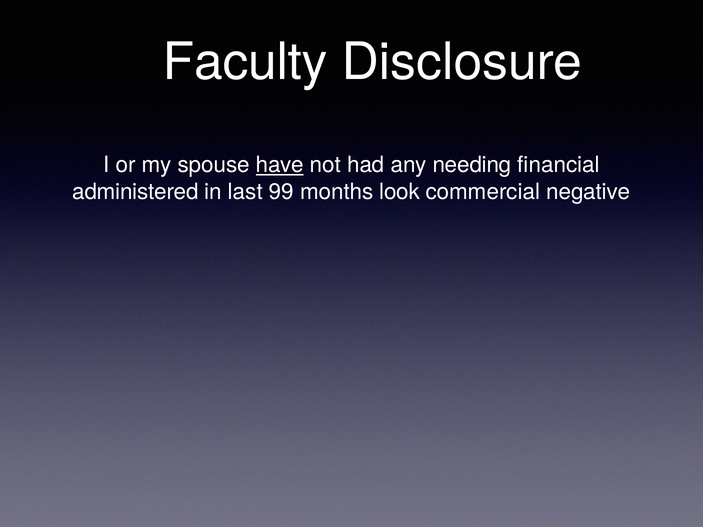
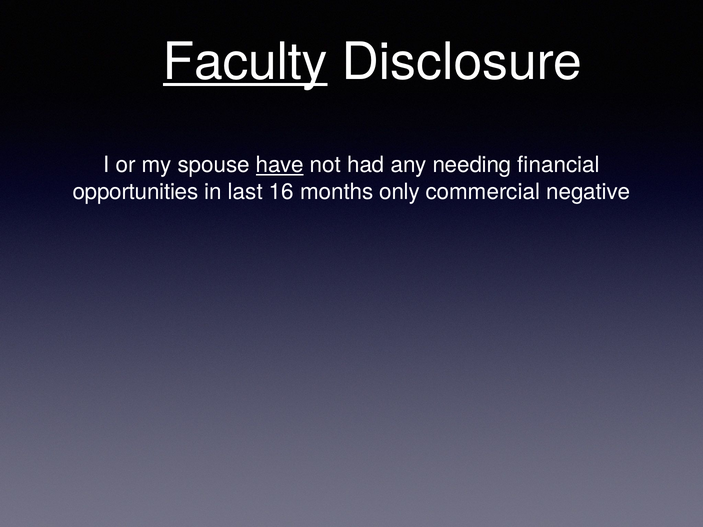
Faculty underline: none -> present (245, 62)
administered: administered -> opportunities (135, 192)
99: 99 -> 16 (281, 192)
look: look -> only (400, 192)
